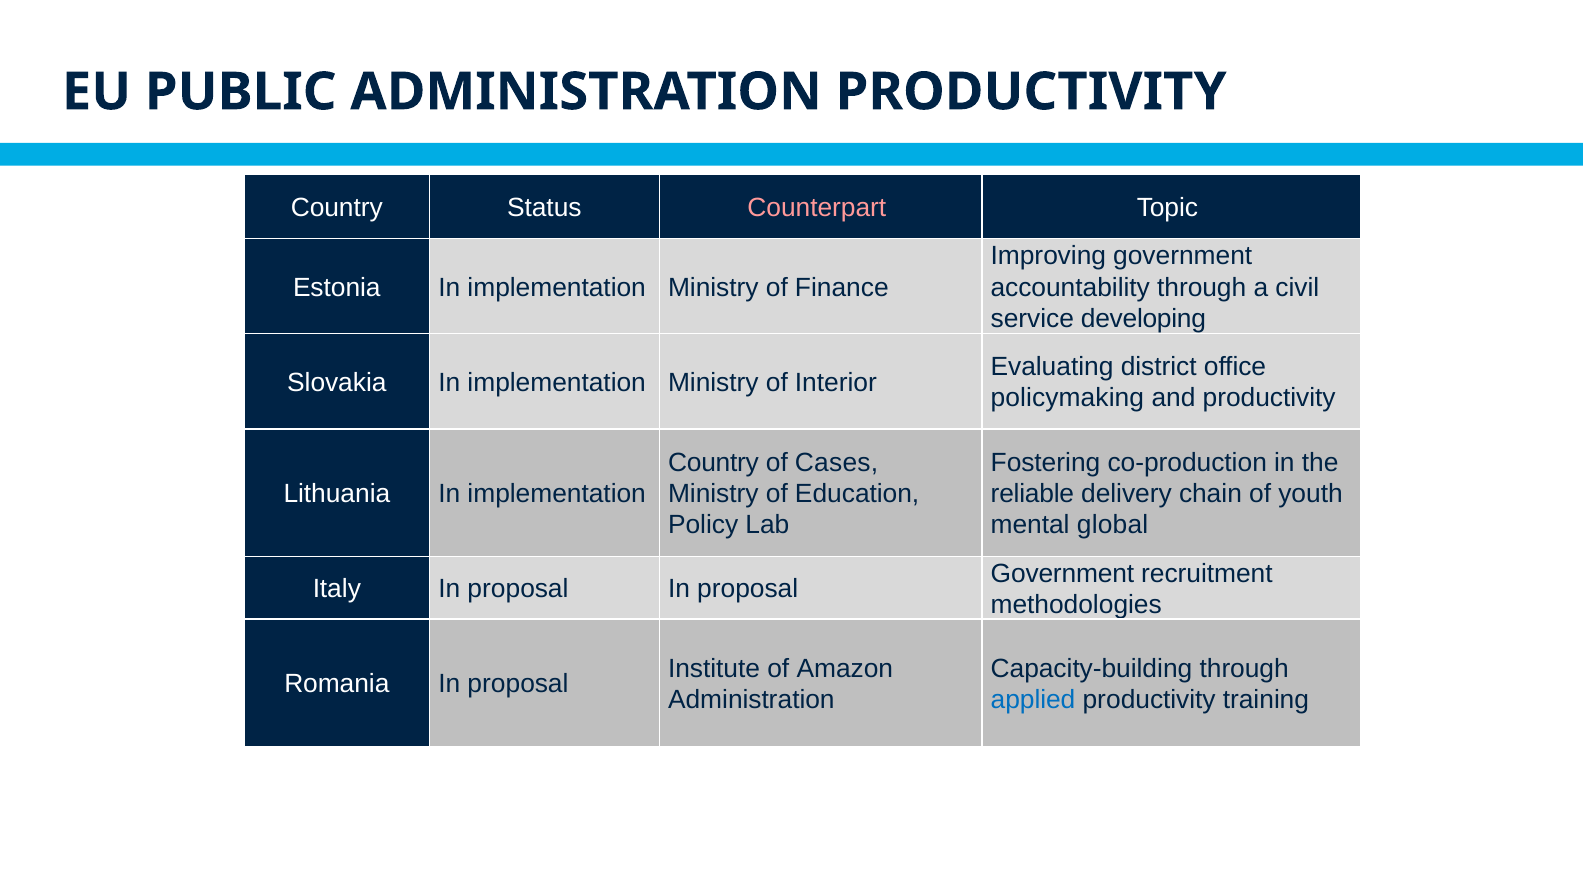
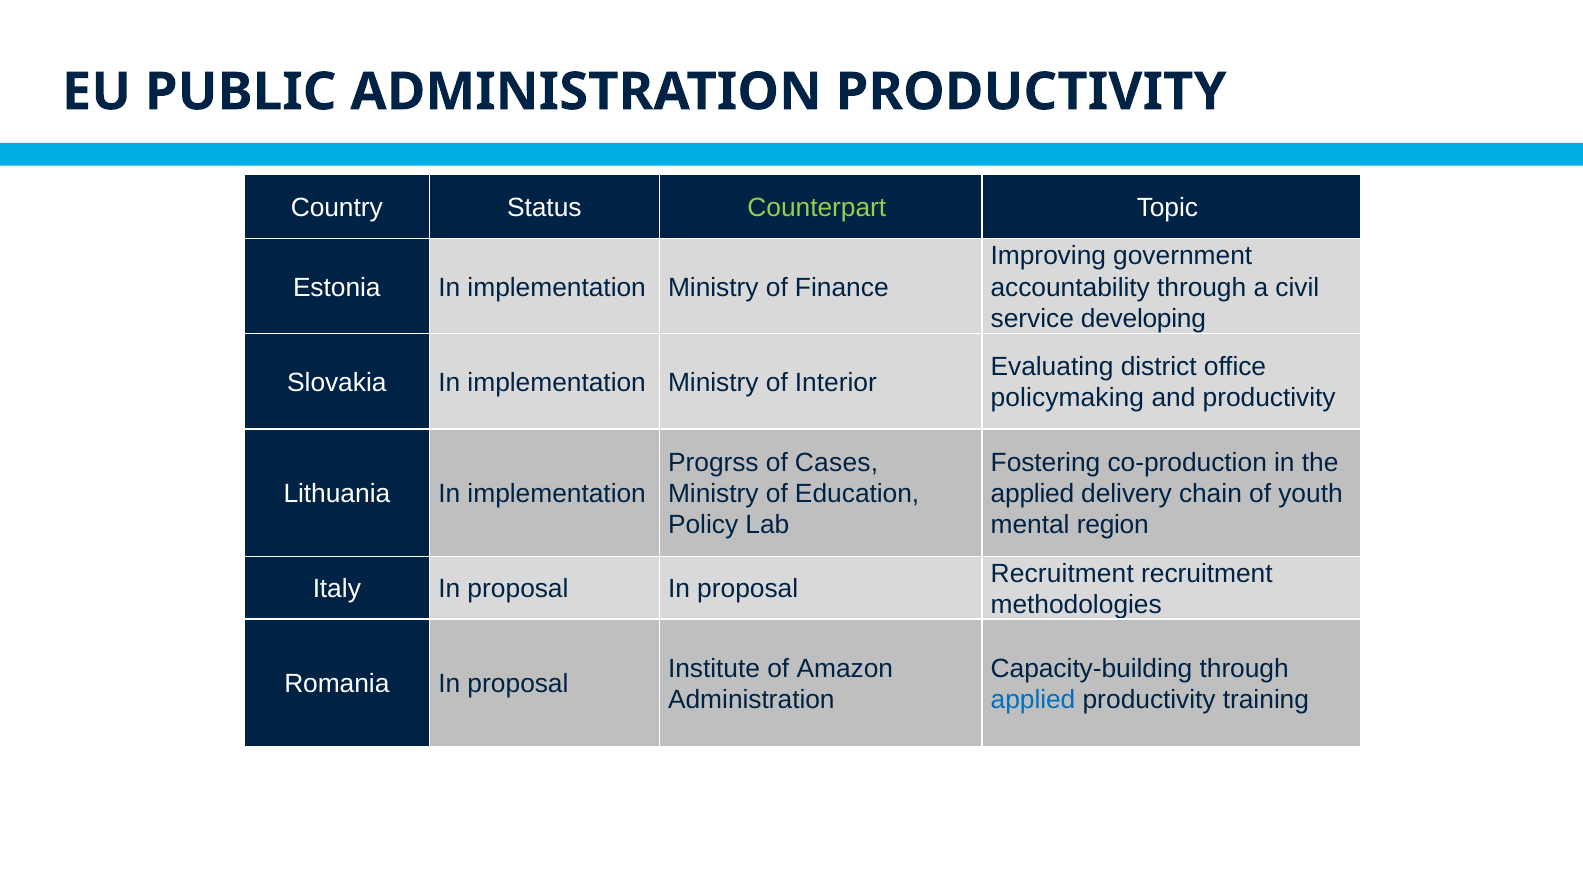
Counterpart colour: pink -> light green (817, 208)
Country: Country -> Progrss (713, 463)
reliable: reliable -> applied (1032, 494)
global: global -> region (1113, 526)
Government: Government -> Recruitment (1062, 574)
